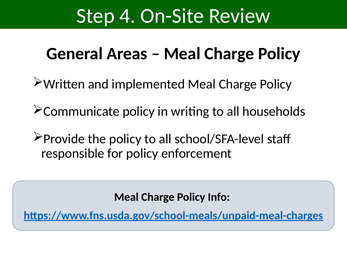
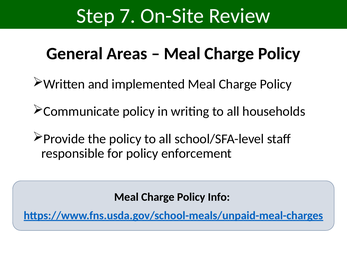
4: 4 -> 7 (127, 16)
